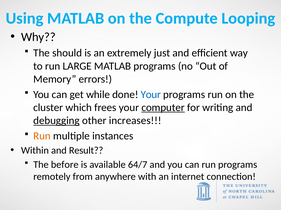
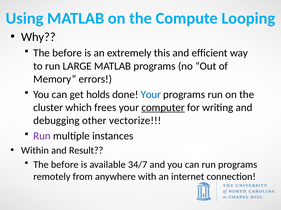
should: should -> before (67, 53)
just: just -> this (162, 53)
while: while -> holds (98, 95)
debugging underline: present -> none (56, 121)
increases: increases -> vectorize (135, 121)
Run colour: orange -> purple (42, 136)
64/7: 64/7 -> 34/7 (138, 165)
